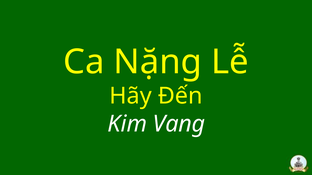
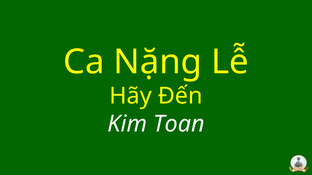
Vang: Vang -> Toan (179, 124)
